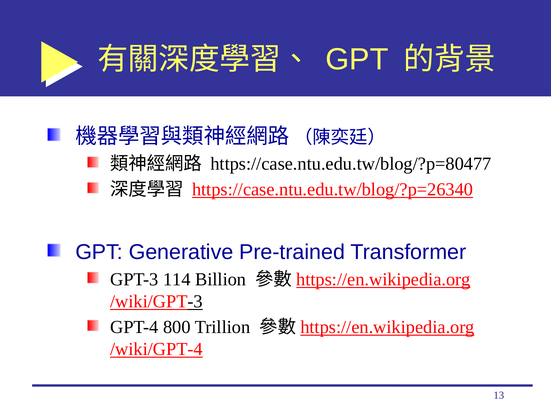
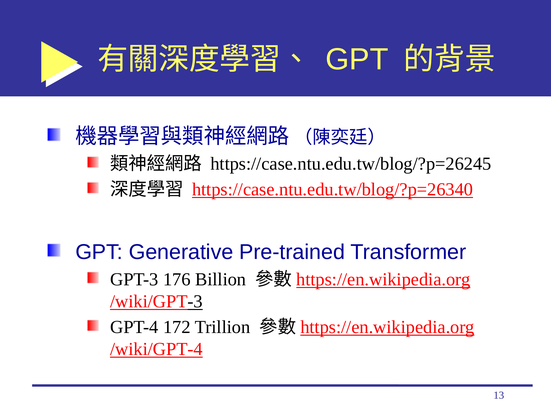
https://case.ntu.edu.tw/blog/?p=80477: https://case.ntu.edu.tw/blog/?p=80477 -> https://case.ntu.edu.tw/blog/?p=26245 (351, 164)
114: 114 -> 176 (177, 280)
800: 800 -> 172 (177, 327)
